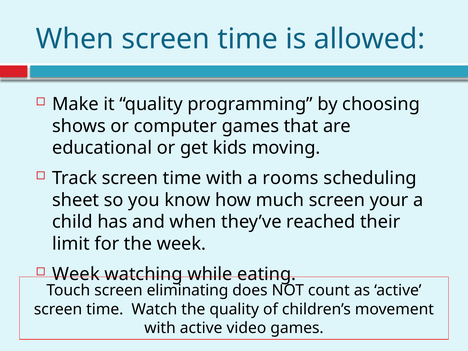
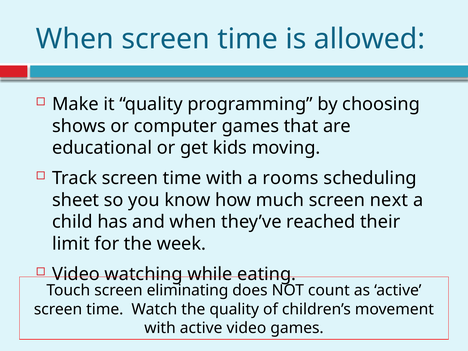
your: your -> next (389, 200)
Week: Week -> Video (76, 274)
